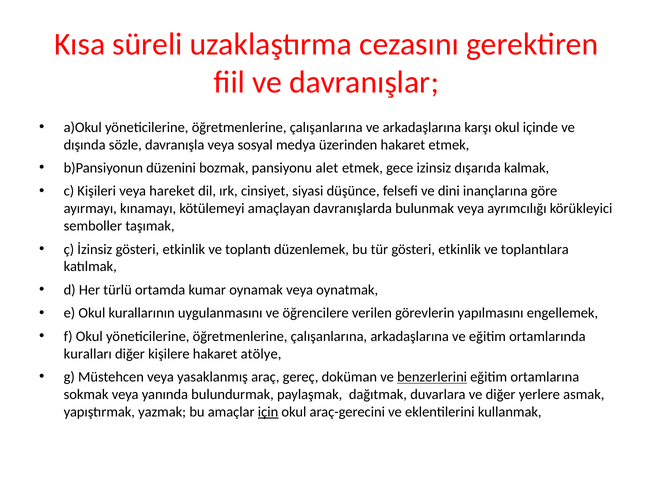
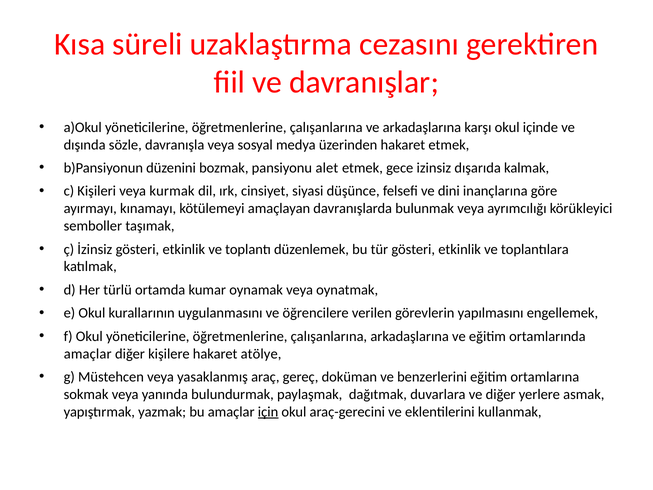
hareket: hareket -> kurmak (172, 191)
kuralları: kuralları -> amaçlar (88, 354)
benzerlerini underline: present -> none (432, 377)
